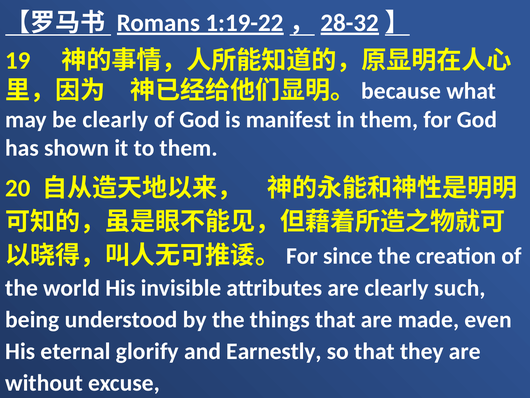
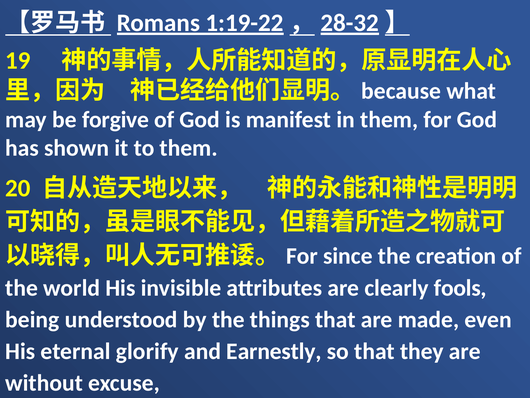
be clearly: clearly -> forgive (116, 119)
such: such -> fools (460, 288)
